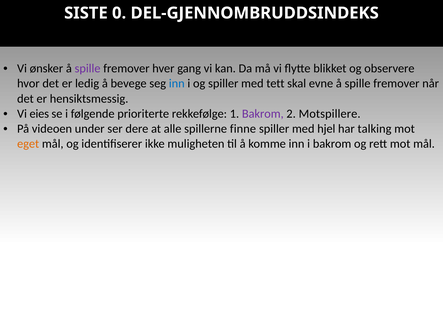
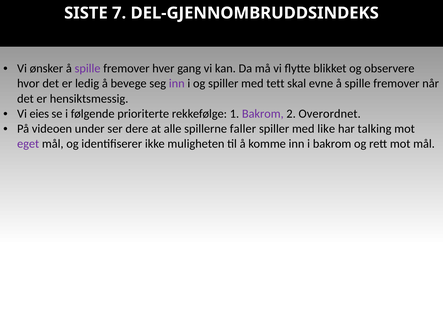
0: 0 -> 7 (119, 13)
inn colour: blue -> purple (177, 84)
Motspillere: Motspillere -> Overordnet (330, 114)
finne: finne -> faller (243, 129)
hjel: hjel -> like (326, 129)
eget colour: orange -> purple (28, 144)
